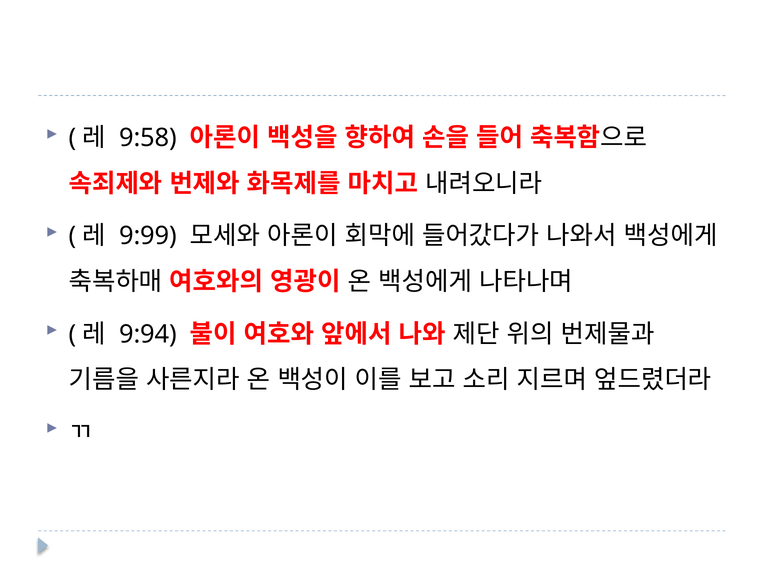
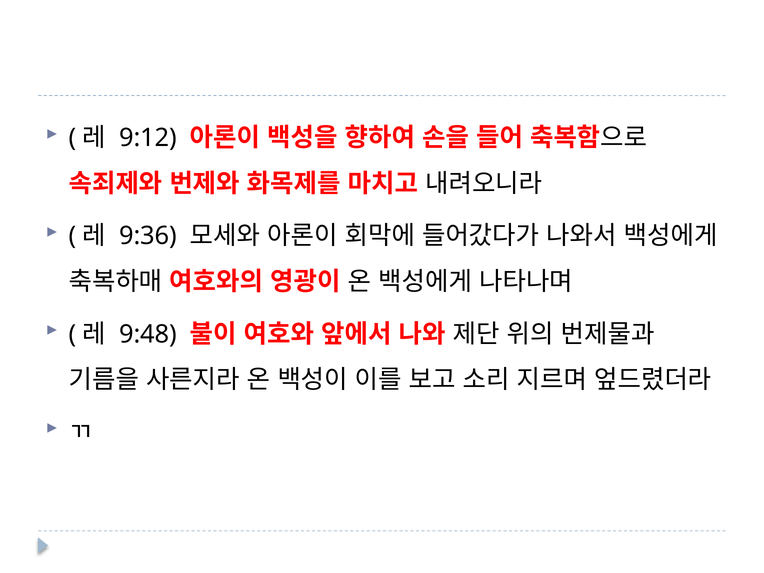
9:58: 9:58 -> 9:12 (148, 138)
9:99: 9:99 -> 9:36 (148, 236)
9:94: 9:94 -> 9:48 (148, 334)
